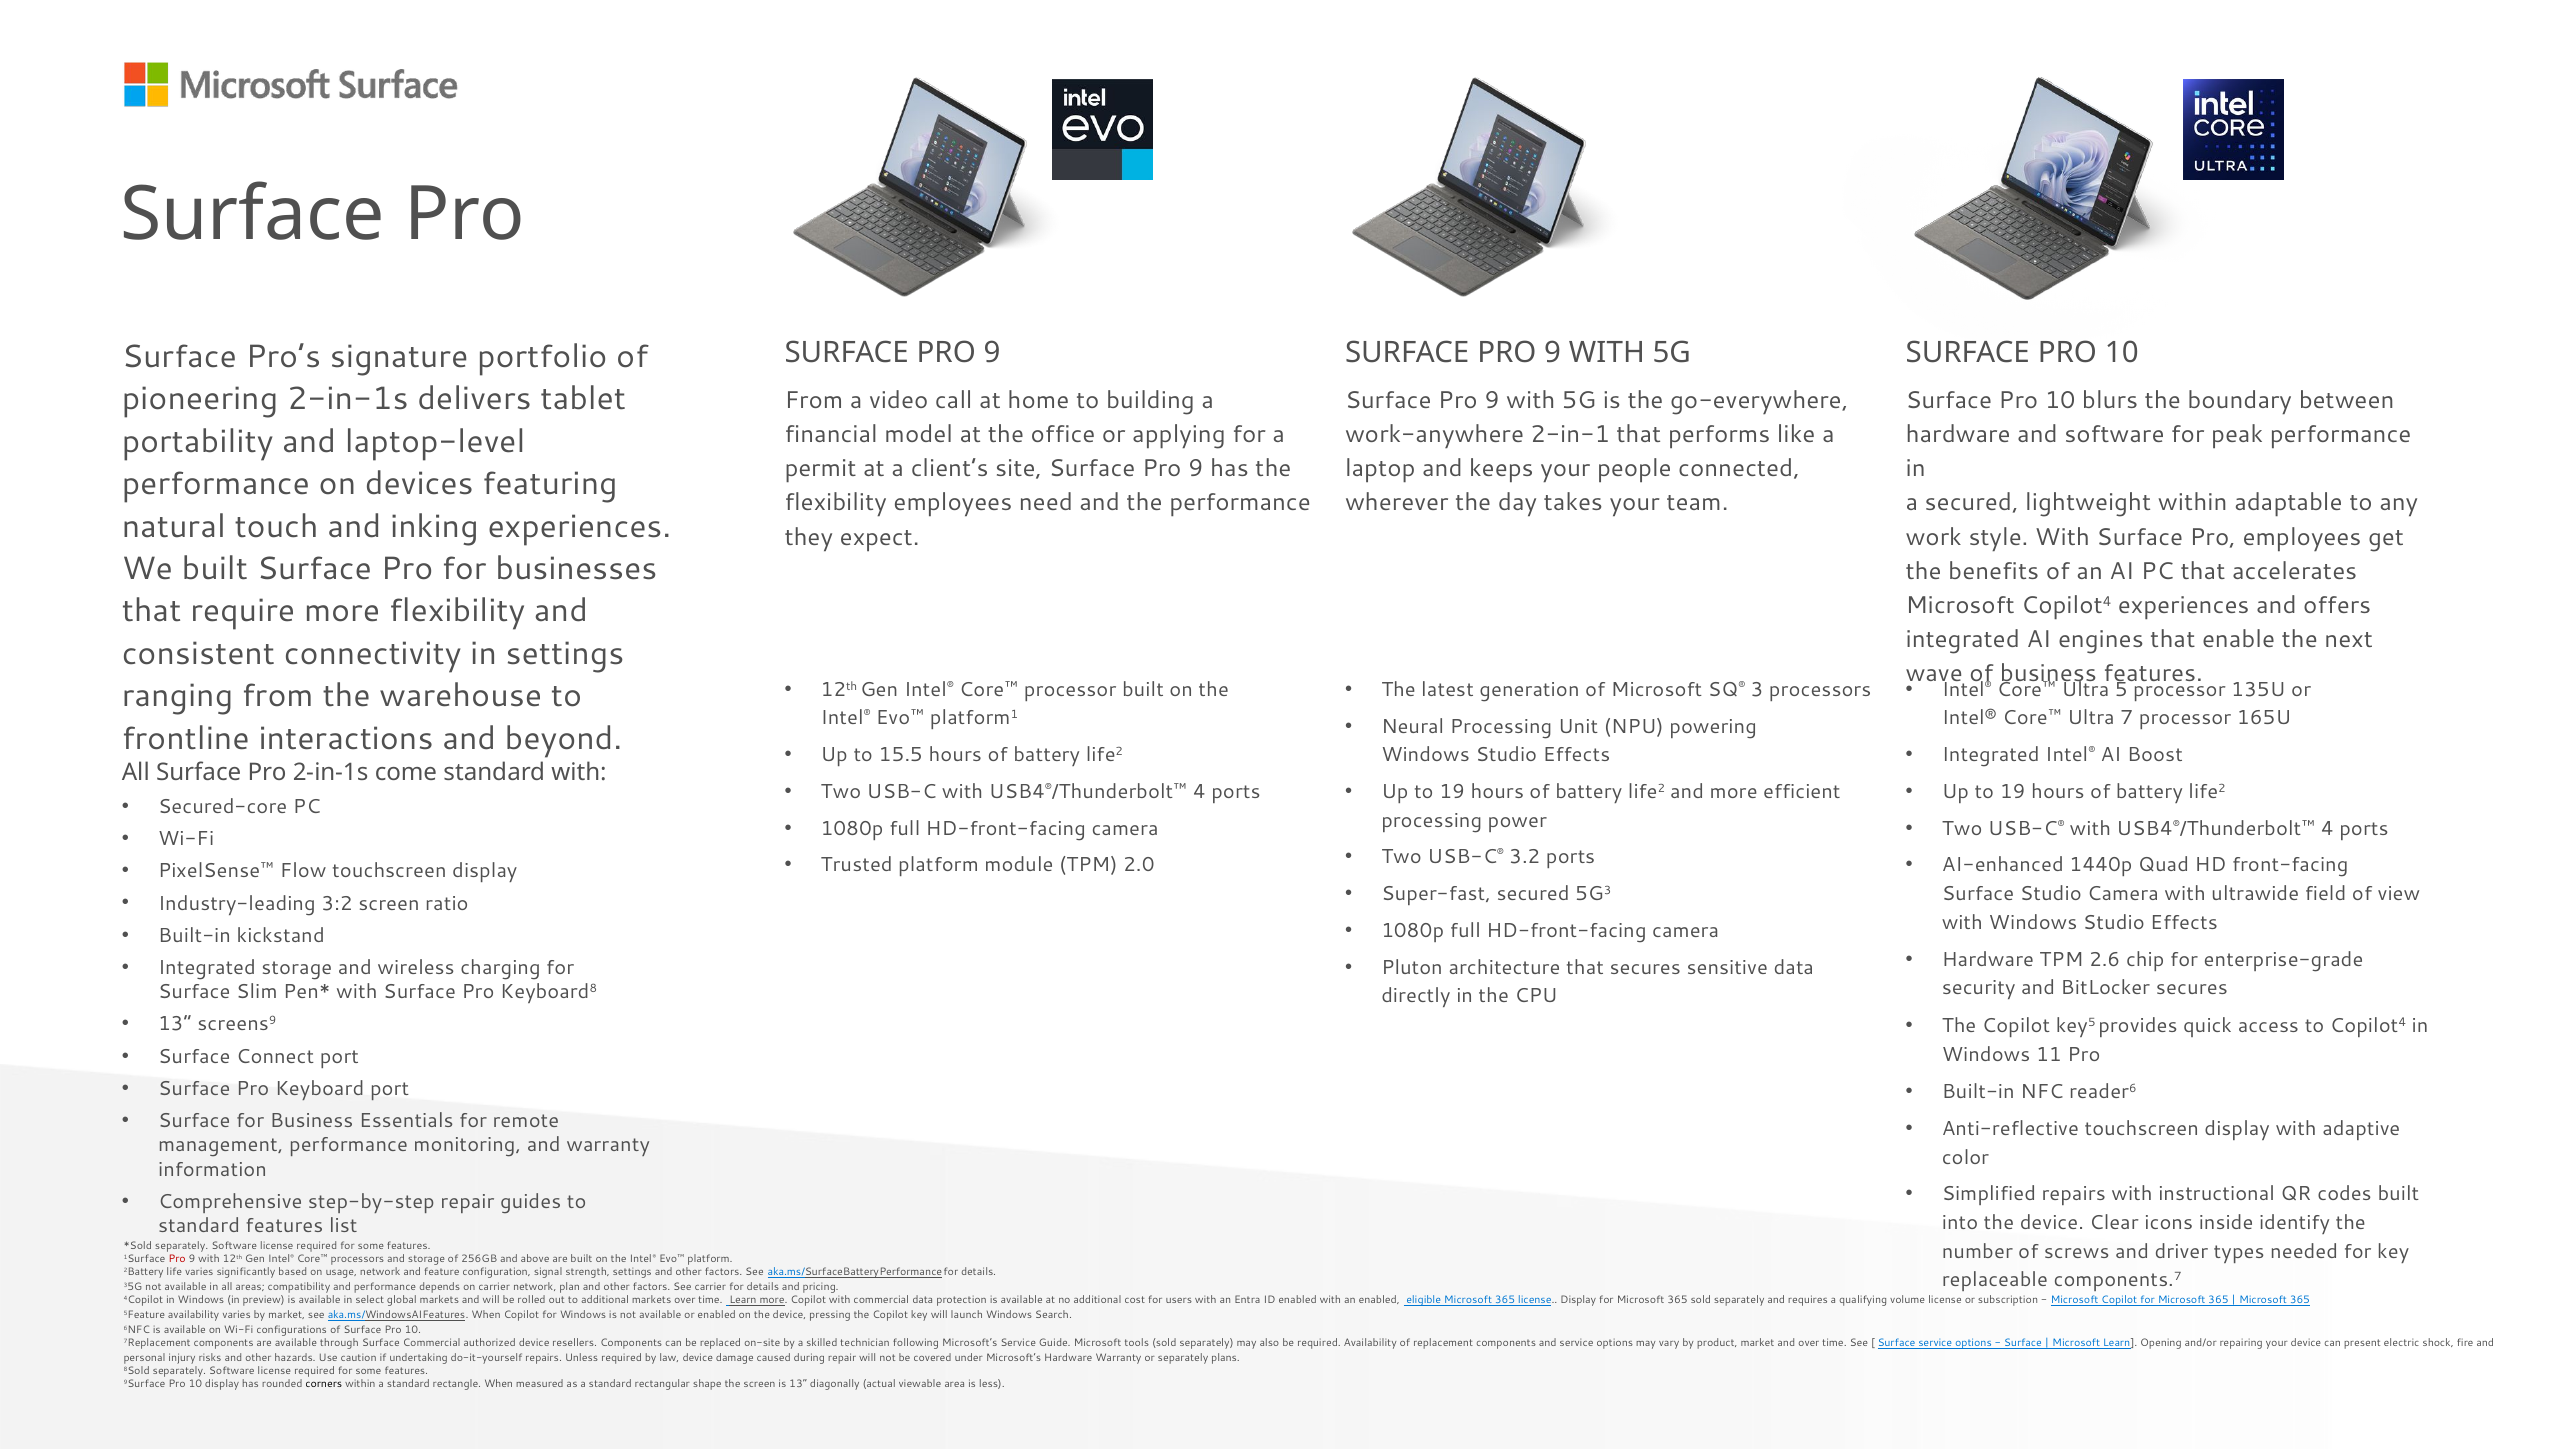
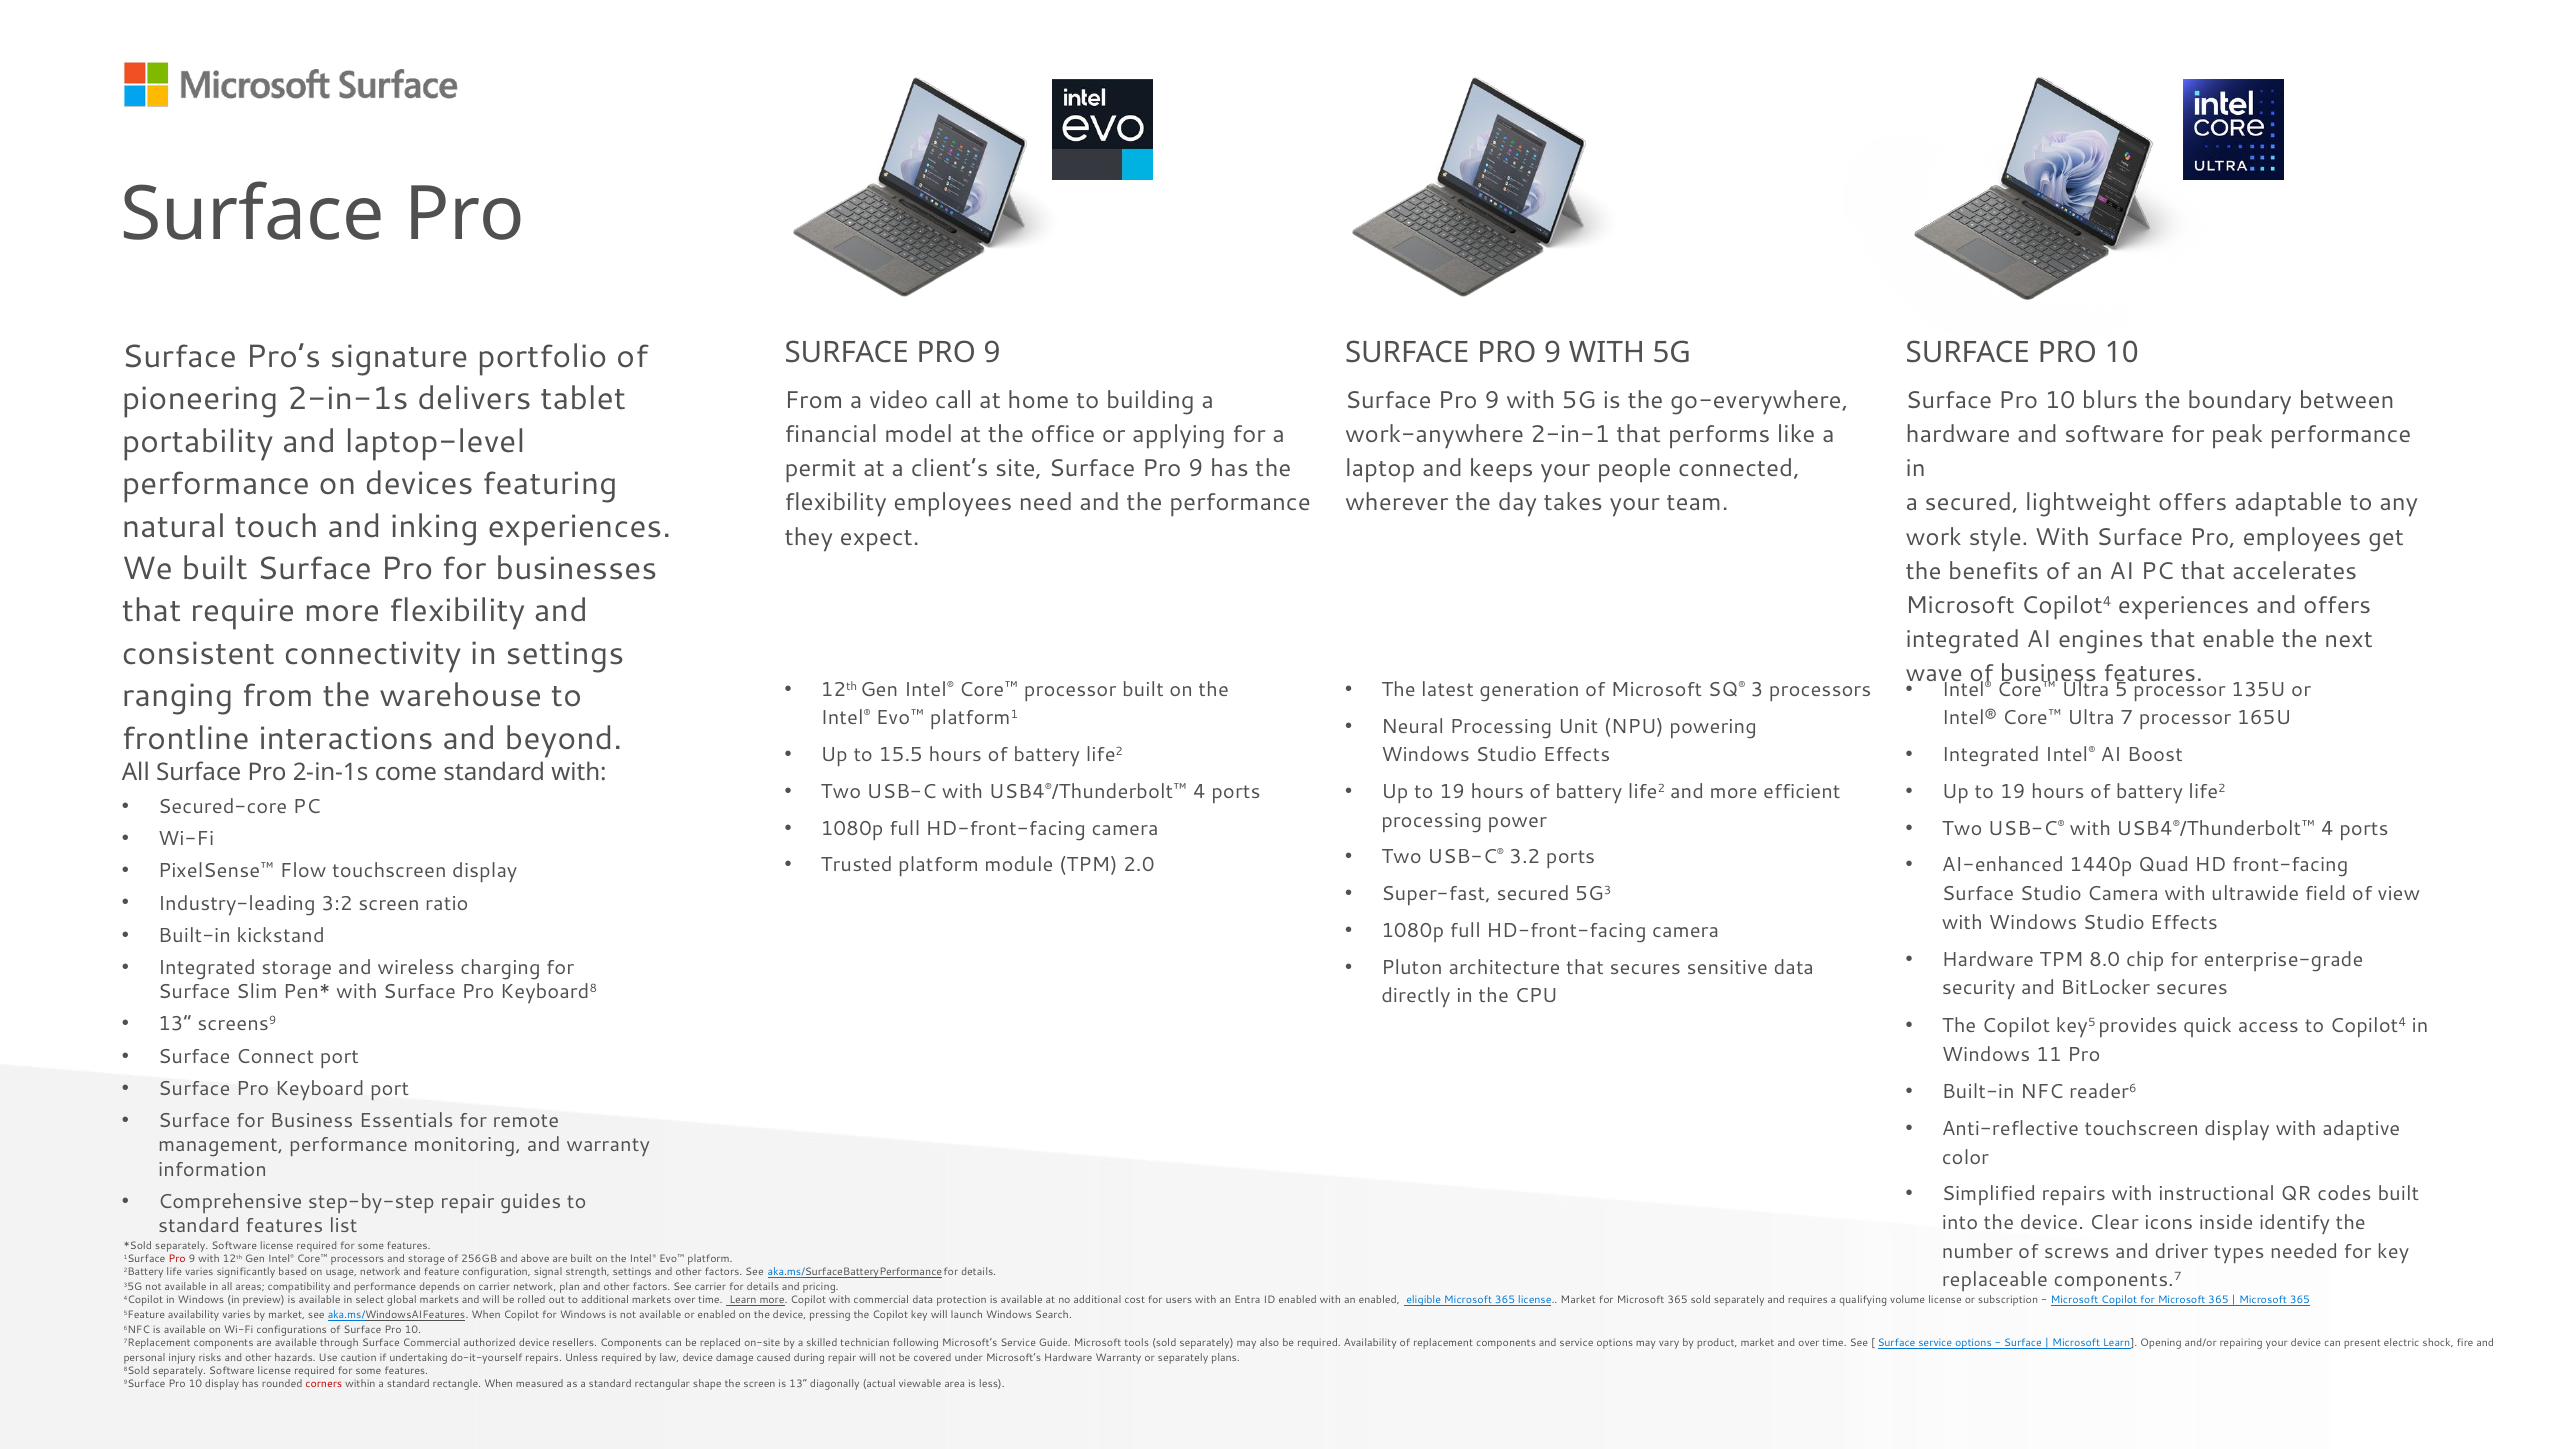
lightweight within: within -> offers (2193, 503)
2.6: 2.6 -> 8.0 (2105, 959)
license Display: Display -> Market (1578, 1300)
corners colour: black -> red (324, 1384)
